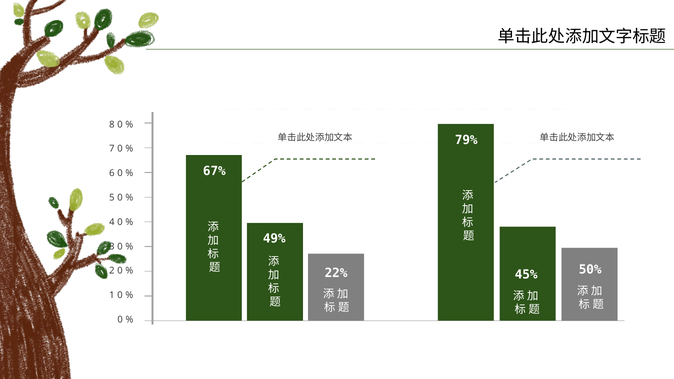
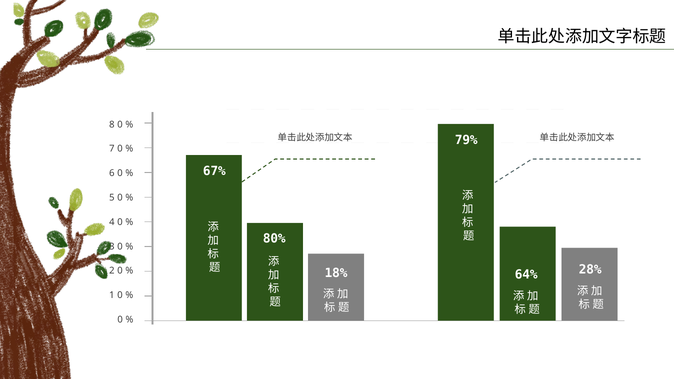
49%: 49% -> 80% (274, 239)
50%: 50% -> 28% (590, 270)
22%: 22% -> 18% (336, 273)
45%: 45% -> 64% (526, 275)
